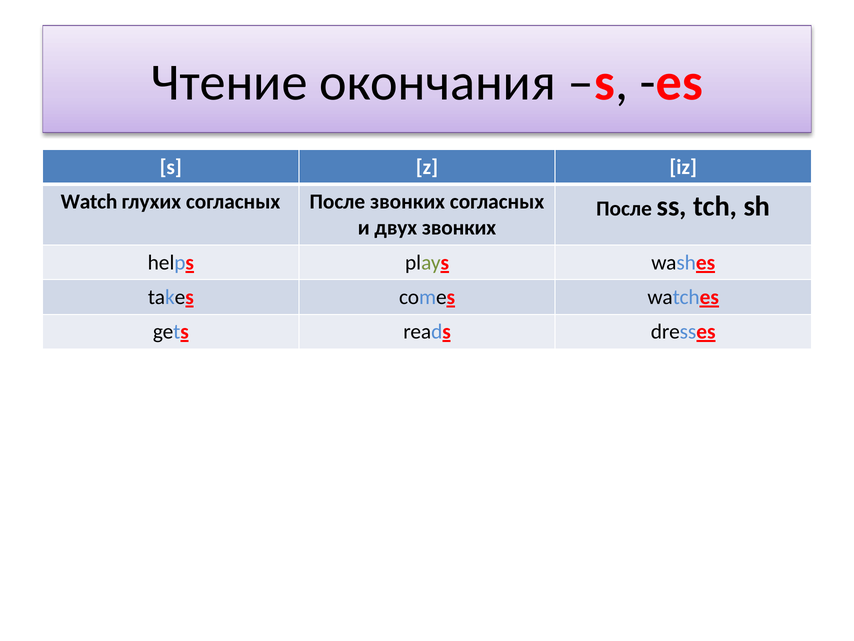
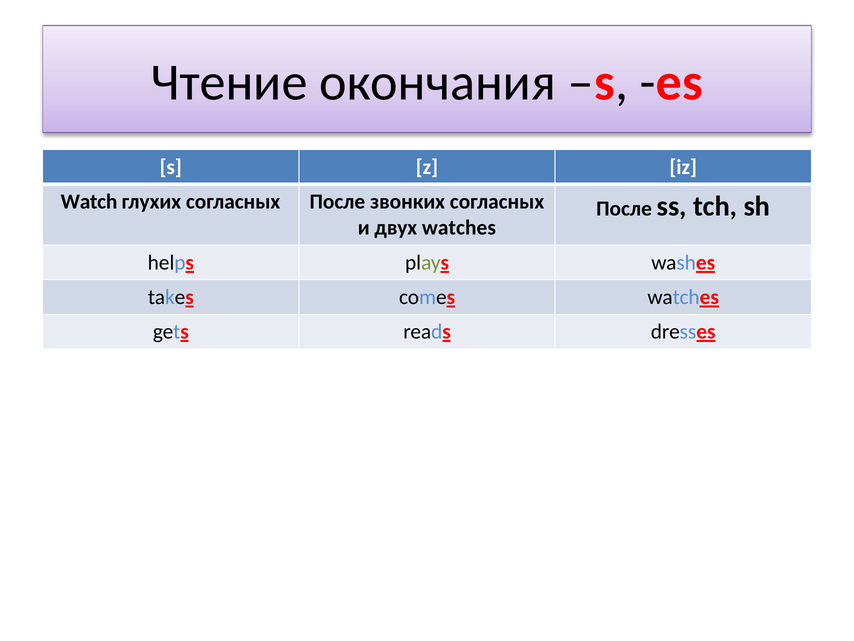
двух звонких: звонких -> watches (459, 228)
